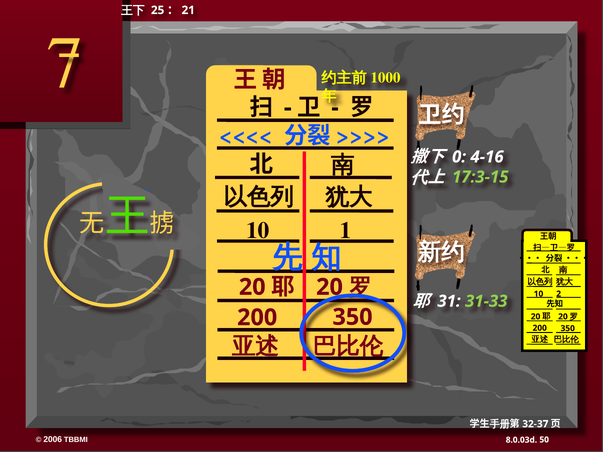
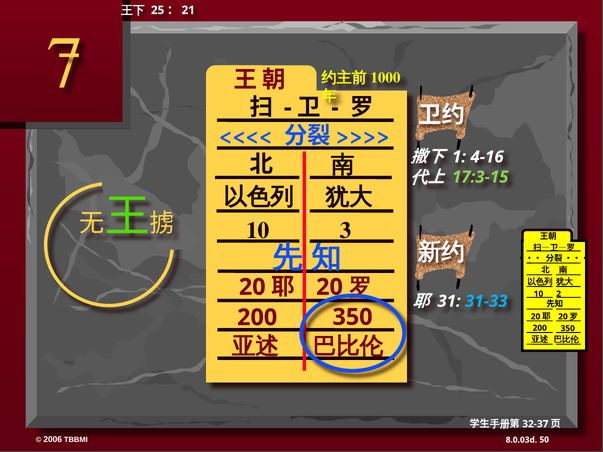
0: 0 -> 1 (459, 157)
1: 1 -> 3 (346, 231)
31-33 colour: light green -> light blue (486, 301)
